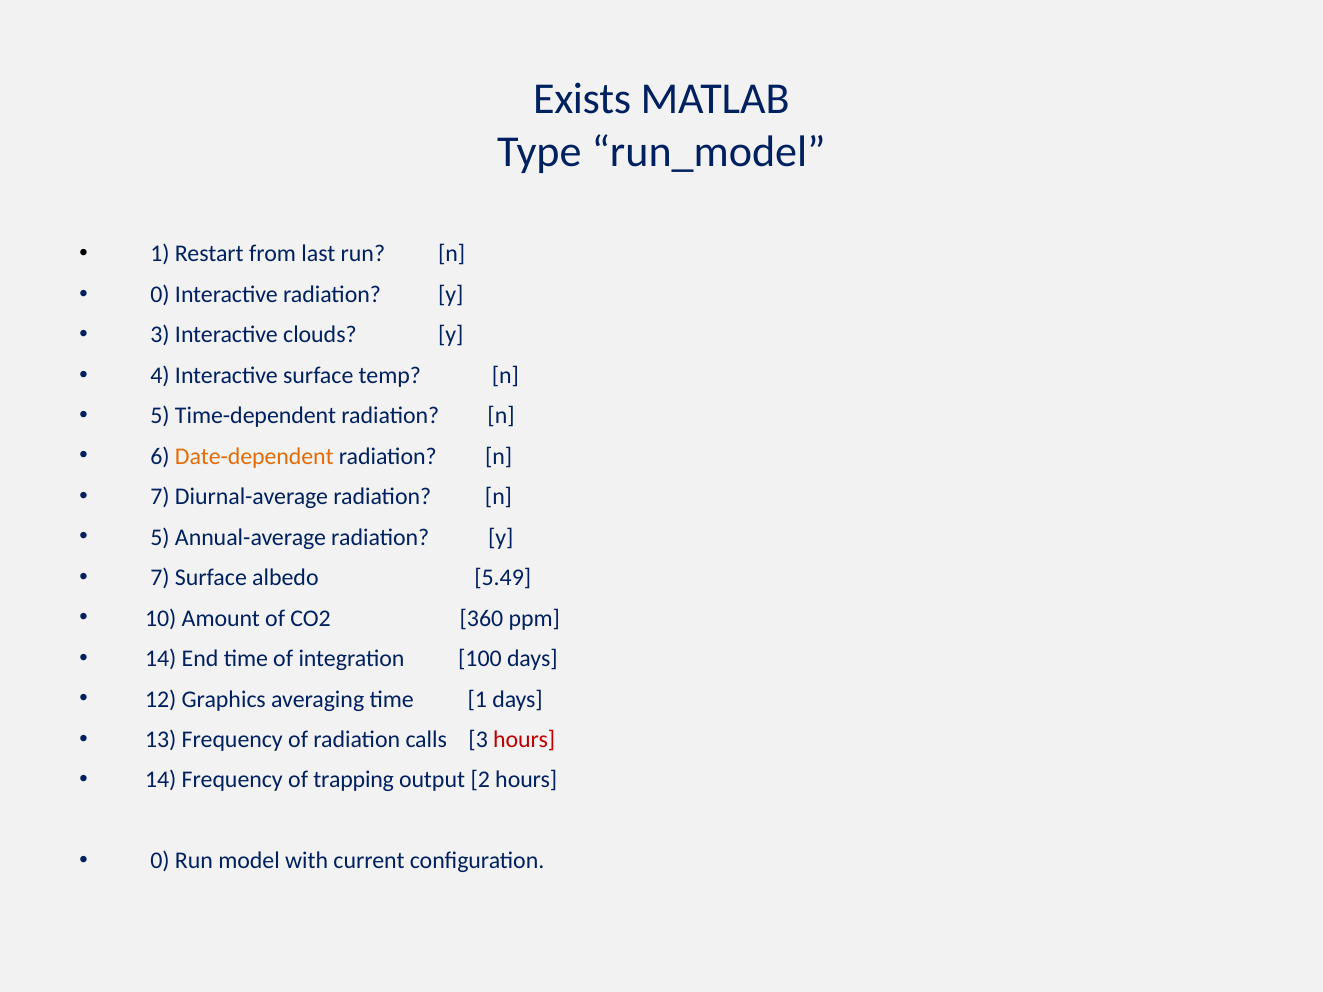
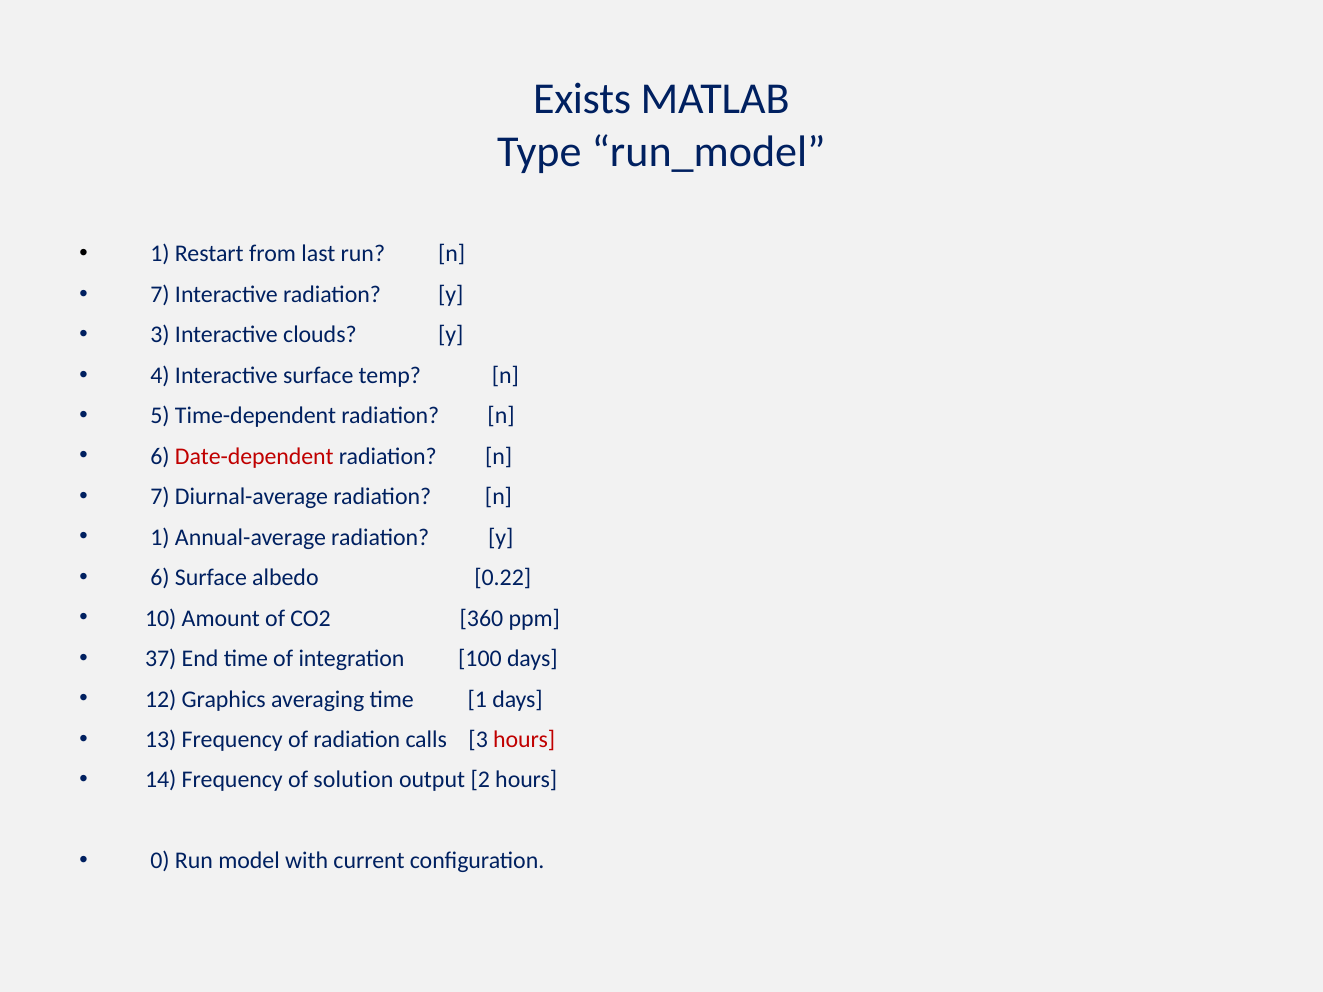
0: 0 -> 7 (160, 295)
Date-dependent colour: orange -> red (254, 457)
5: 5 -> 1 (160, 537)
7: 7 -> 6 (160, 578)
5.49: 5.49 -> 0.22 (503, 578)
14: 14 -> 37 (161, 659)
trapping: trapping -> solution (353, 780)
